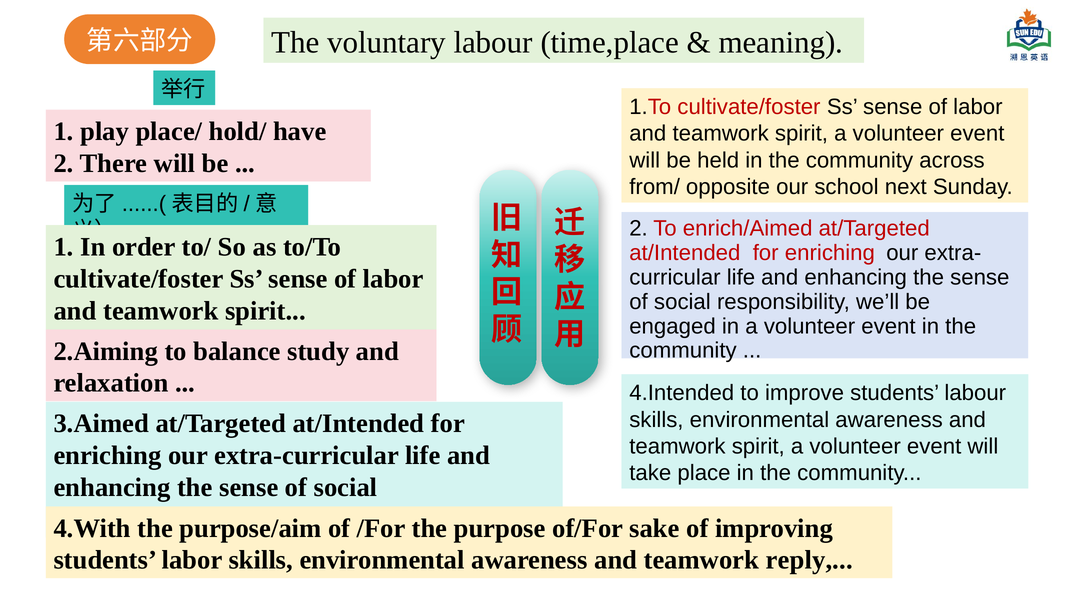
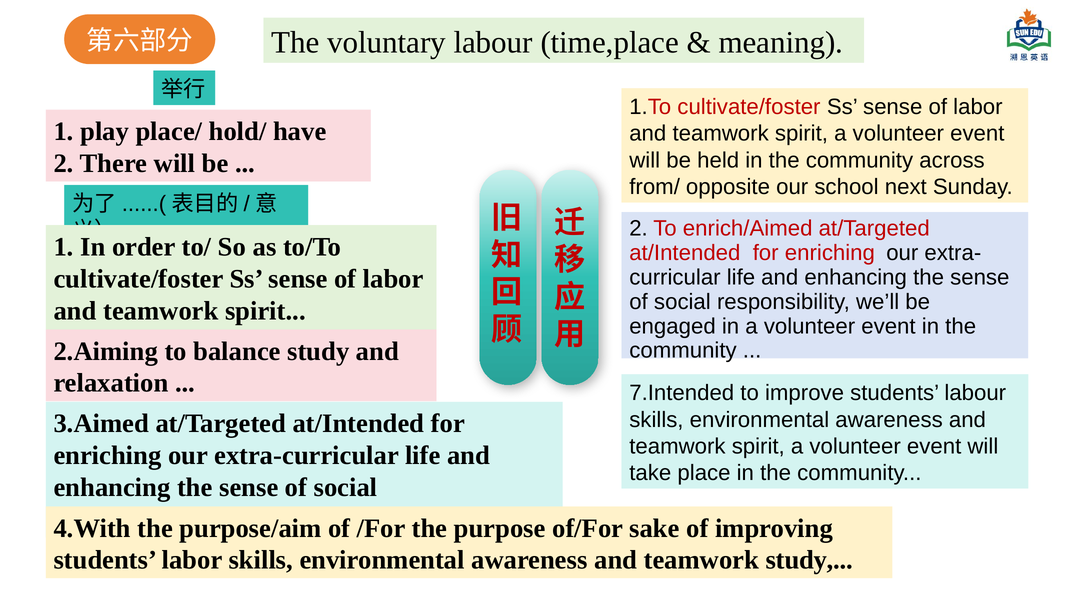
4.Intended: 4.Intended -> 7.Intended (682, 393)
teamwork reply: reply -> study (809, 560)
